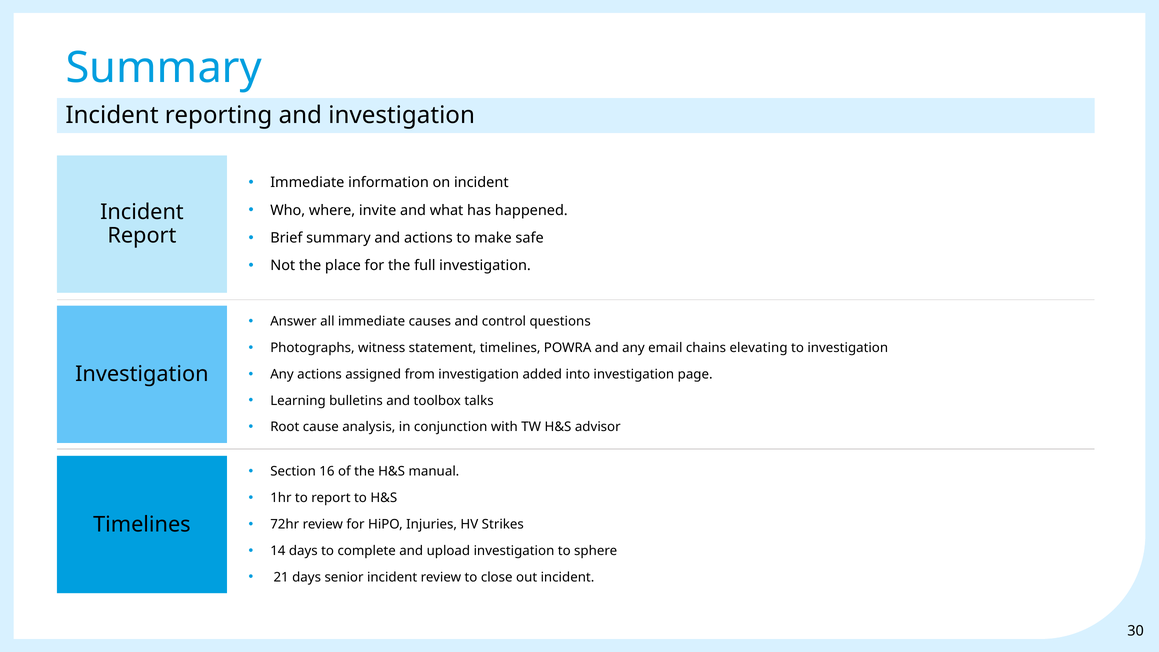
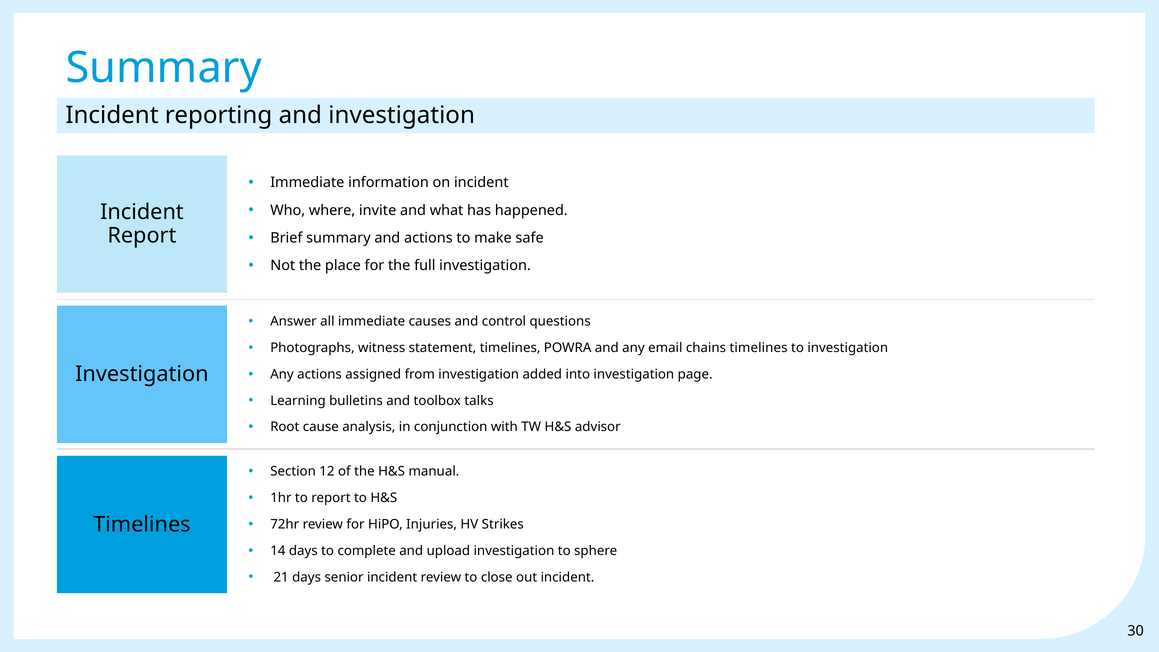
chains elevating: elevating -> timelines (759, 348)
16: 16 -> 12 (327, 471)
